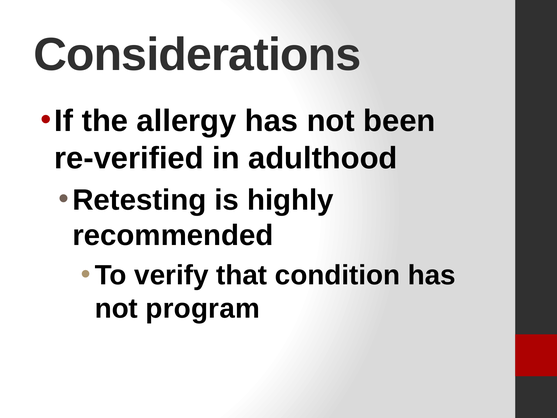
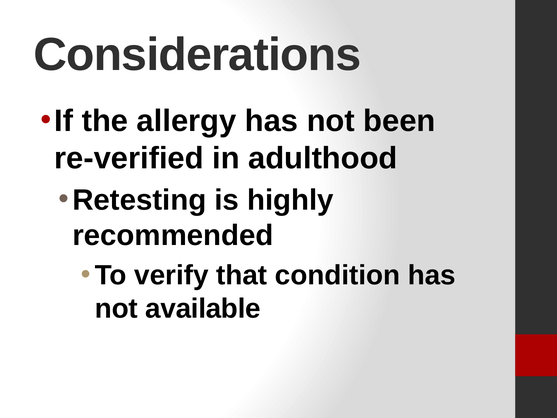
program: program -> available (203, 309)
